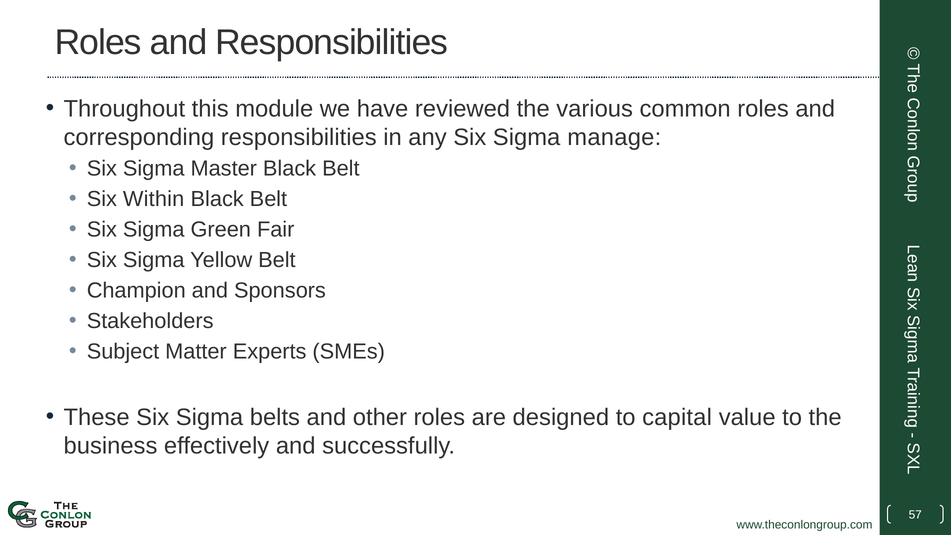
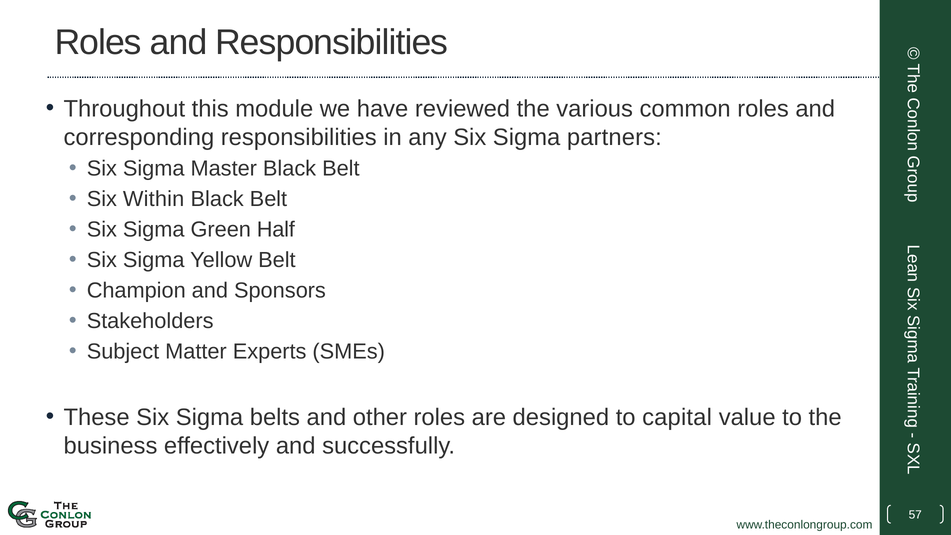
manage: manage -> partners (614, 137)
Fair: Fair -> Half (276, 230)
